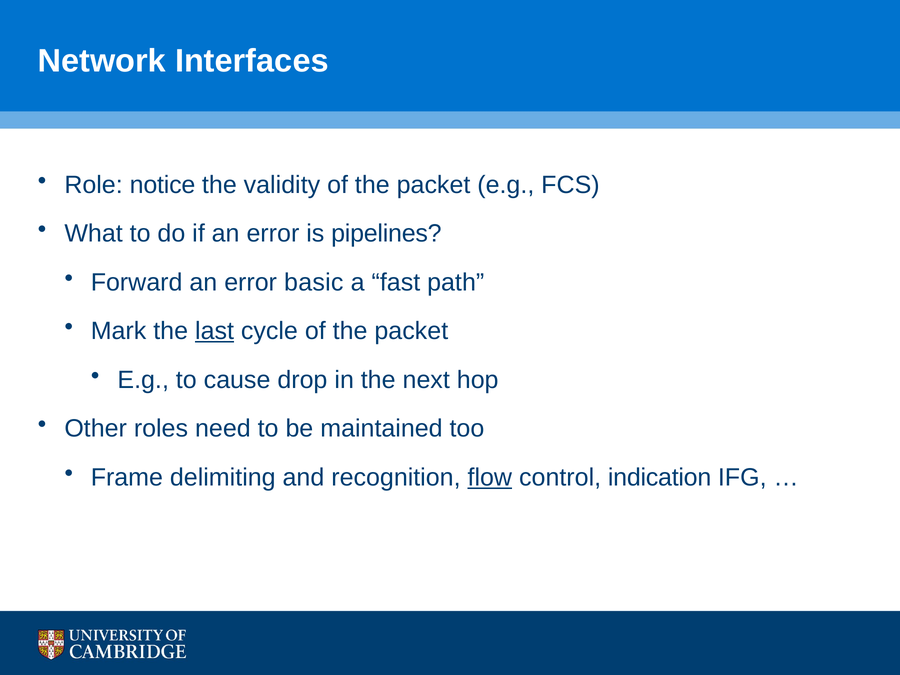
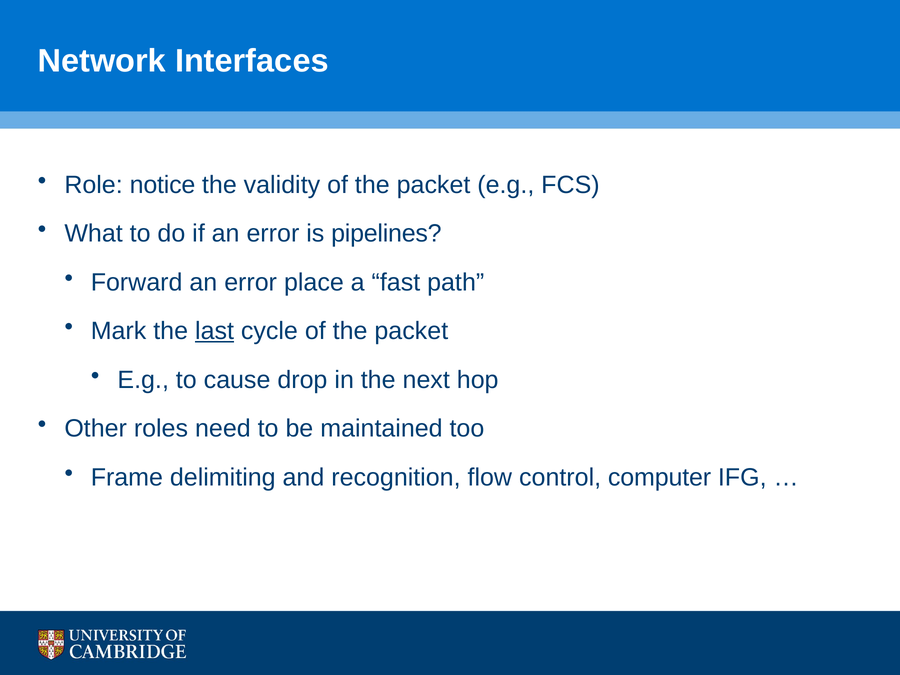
basic: basic -> place (314, 282)
flow underline: present -> none (490, 477)
indication: indication -> computer (660, 477)
